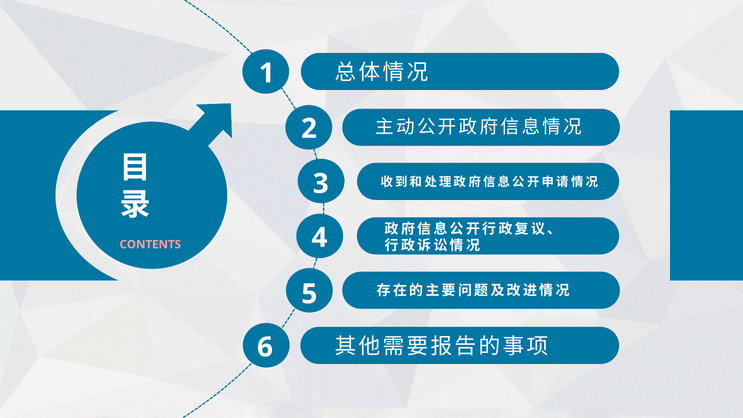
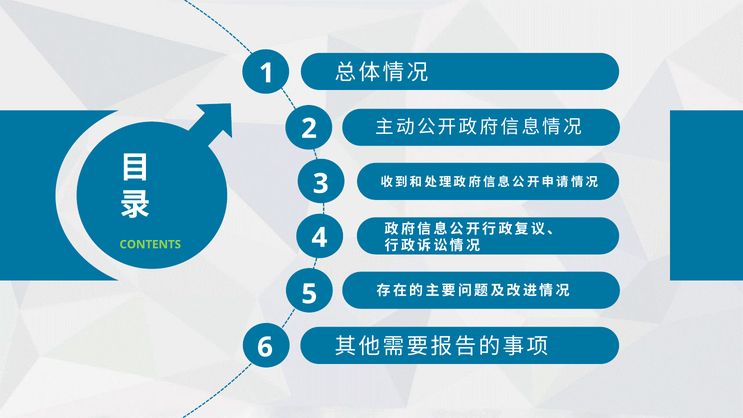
CONTENTS colour: pink -> light green (150, 244)
